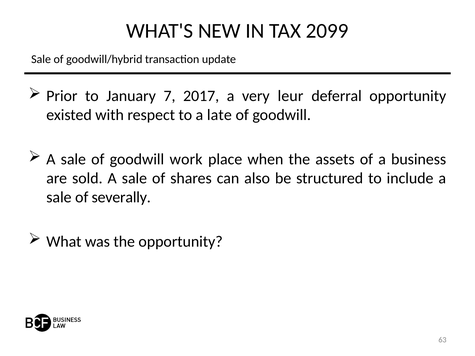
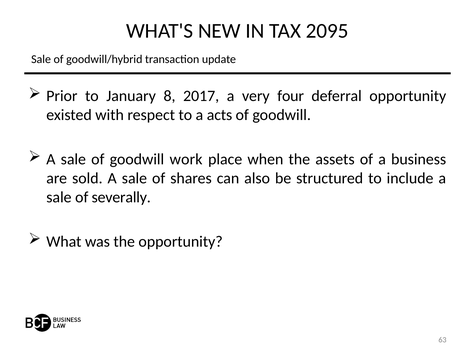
2099: 2099 -> 2095 (327, 31)
7: 7 -> 8 (170, 96)
leur: leur -> four (291, 96)
late: late -> acts (220, 115)
